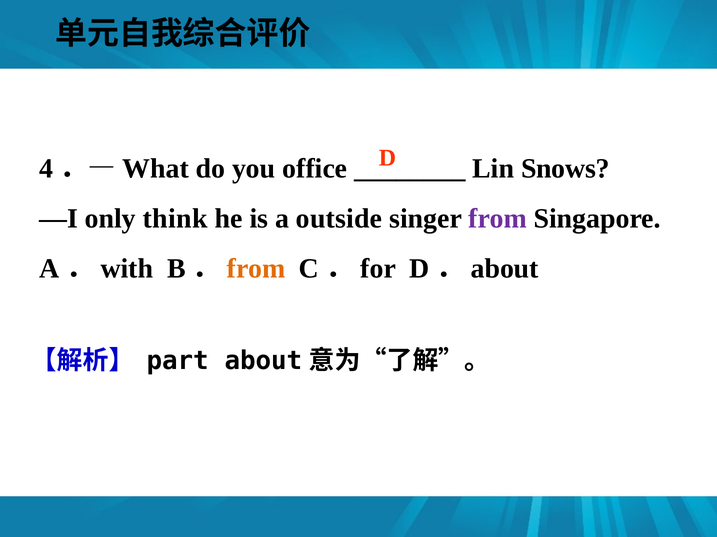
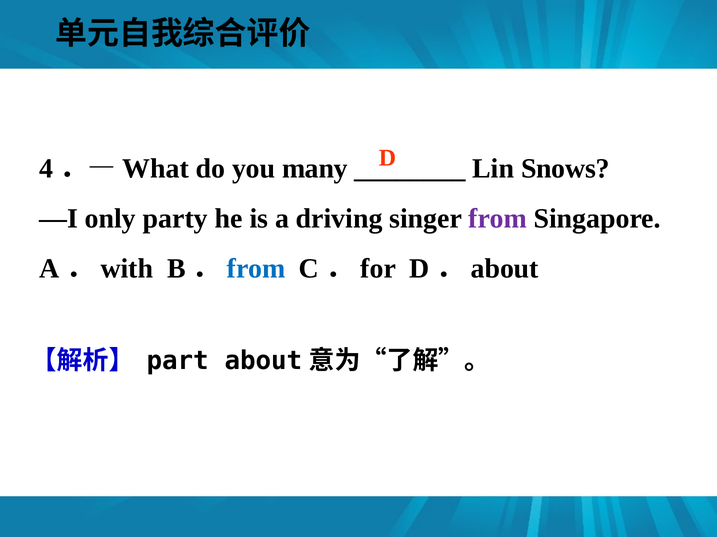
office: office -> many (315, 169)
think: think -> party (175, 219)
outside: outside -> driving (339, 219)
from colour: orange -> blue (256, 269)
